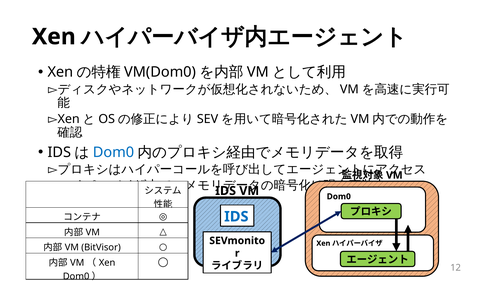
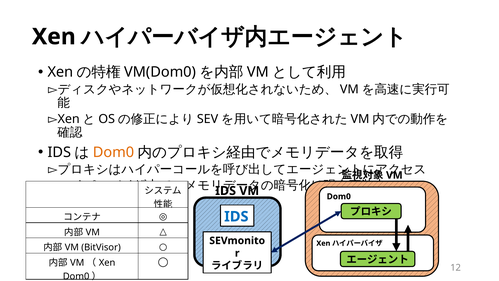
Dom0 colour: blue -> orange (113, 152)
